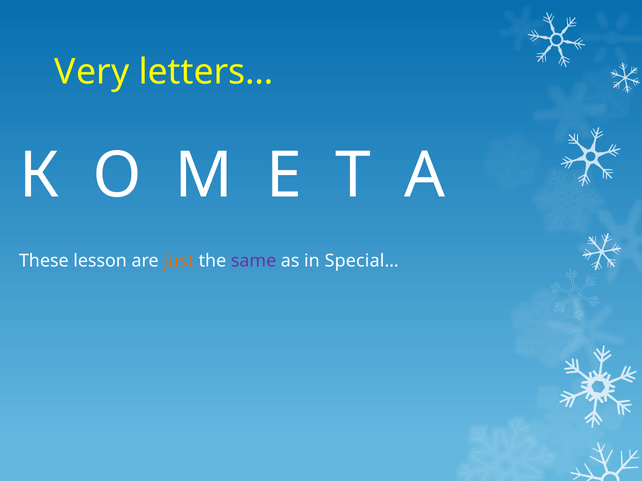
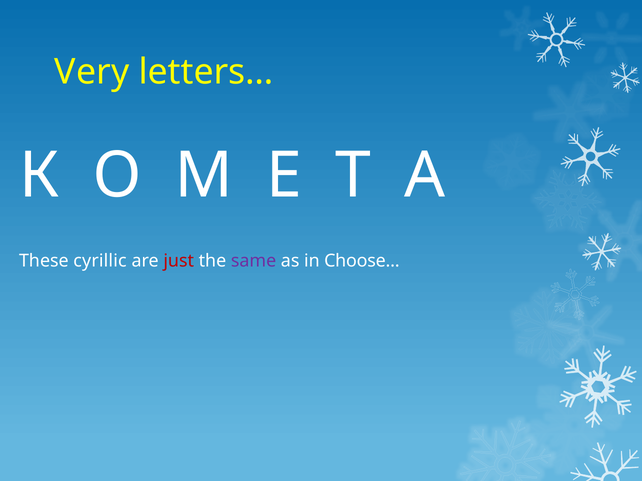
lesson: lesson -> cyrillic (100, 261)
just colour: orange -> red (179, 261)
Special…: Special… -> Choose… (362, 261)
